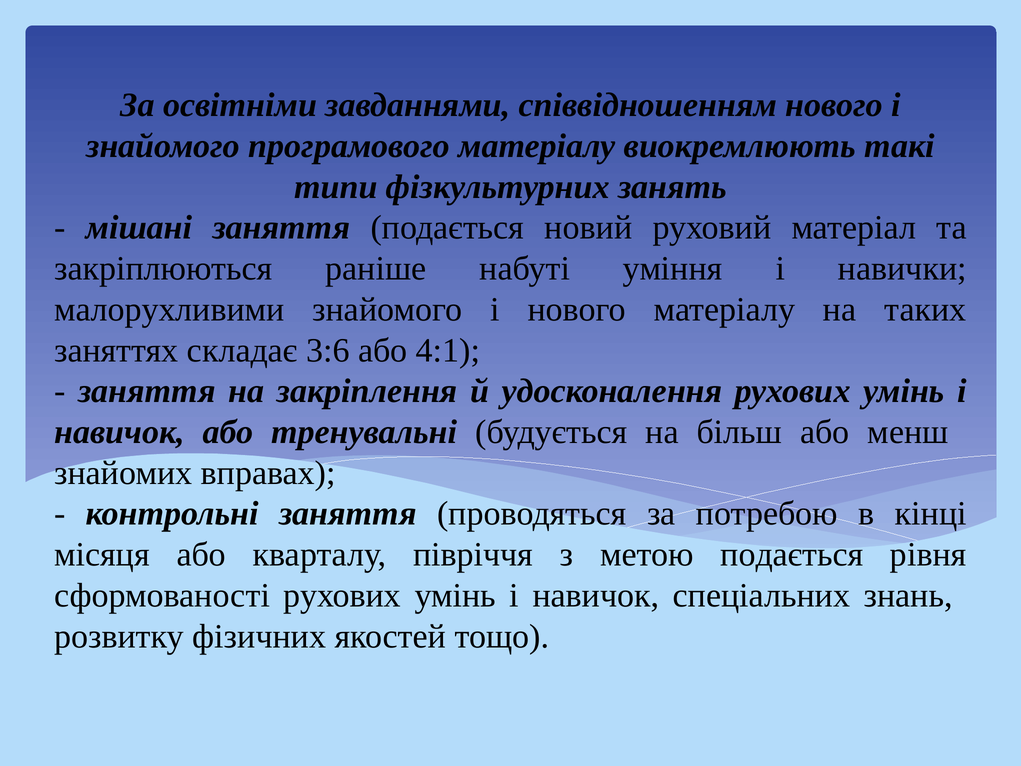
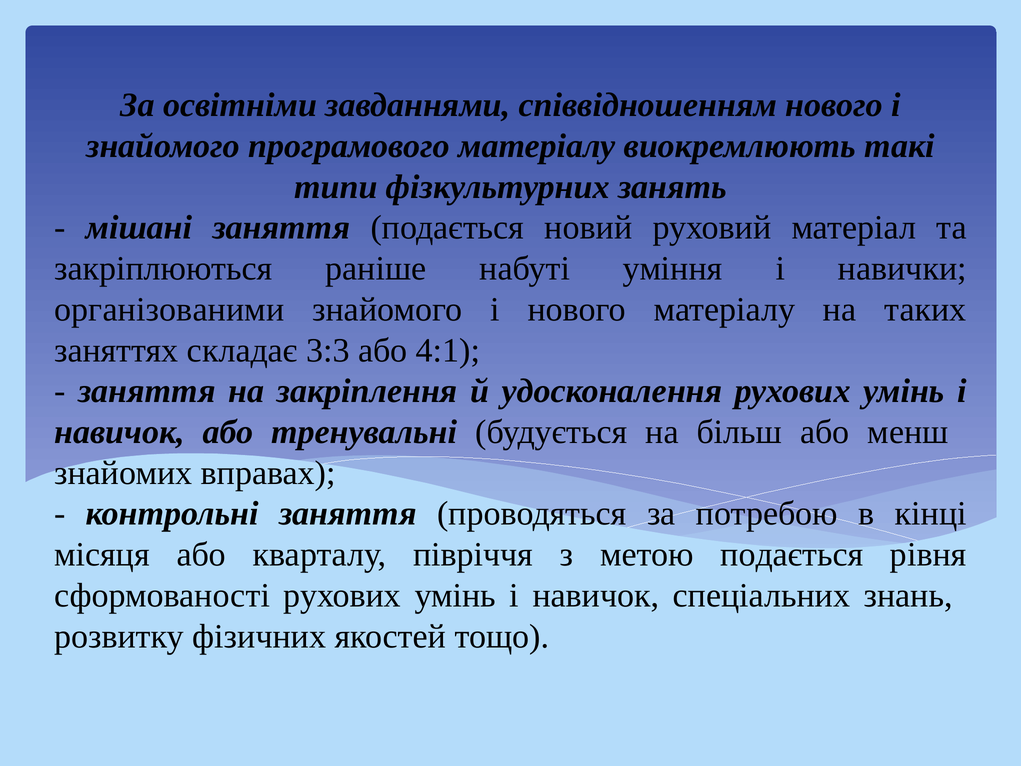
малорухливими: малорухливими -> організованими (169, 309)
3:6: 3:6 -> 3:3 (328, 350)
